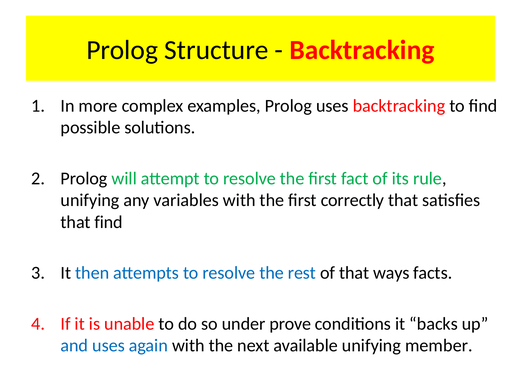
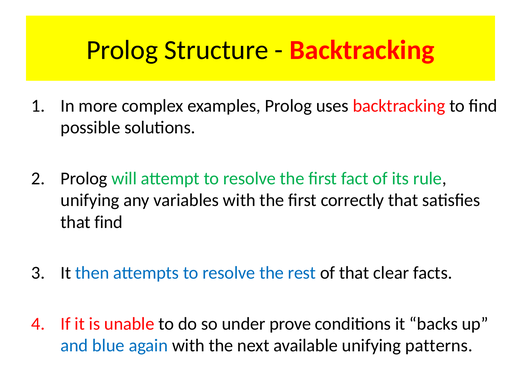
ways: ways -> clear (391, 273)
and uses: uses -> blue (108, 345)
member: member -> patterns (439, 345)
